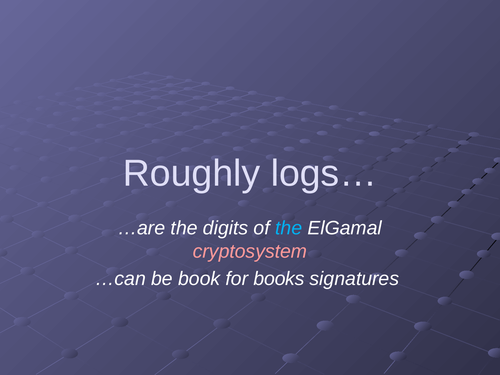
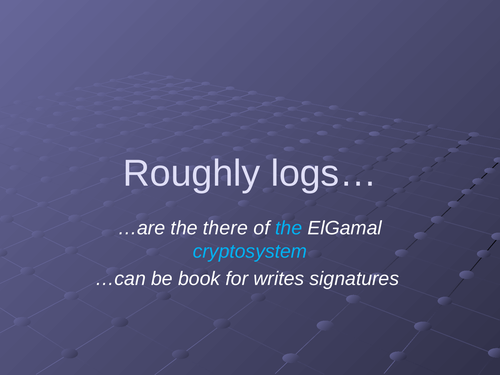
digits: digits -> there (226, 228)
cryptosystem colour: pink -> light blue (250, 251)
books: books -> writes (279, 279)
